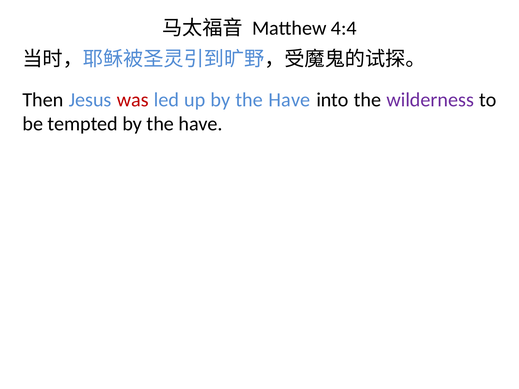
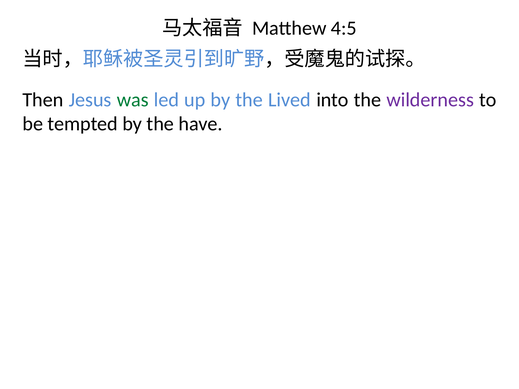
4:4: 4:4 -> 4:5 (344, 28)
was colour: red -> green (133, 100)
up by the Have: Have -> Lived (289, 100)
